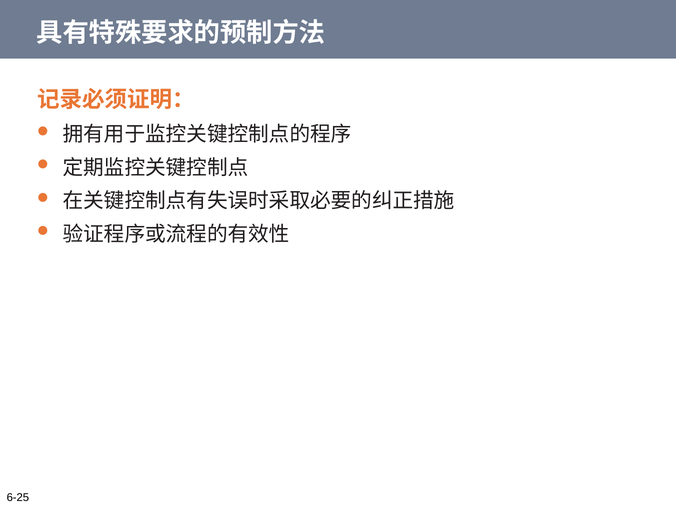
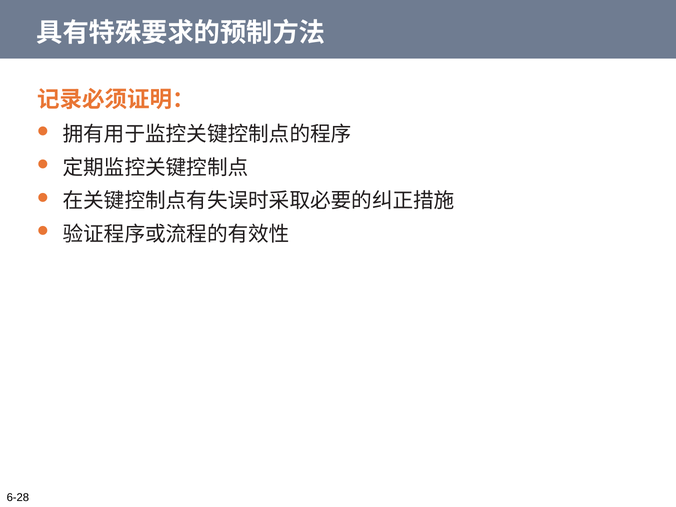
6-25: 6-25 -> 6-28 (18, 498)
